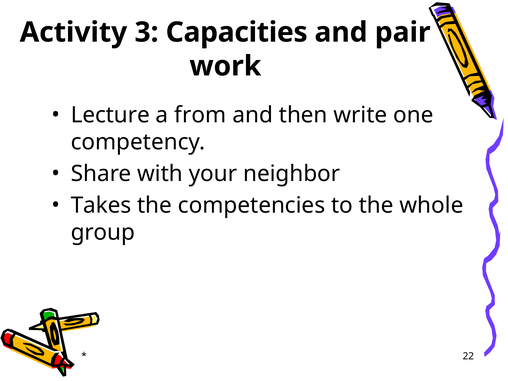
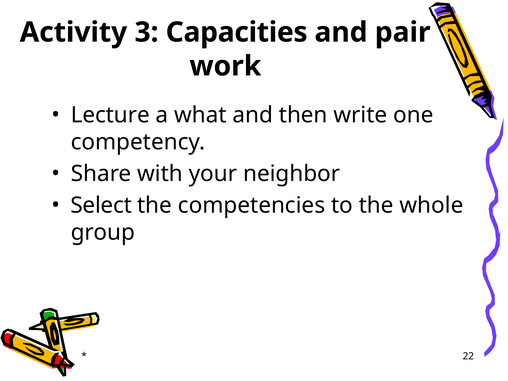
from: from -> what (200, 115)
Takes: Takes -> Select (101, 205)
